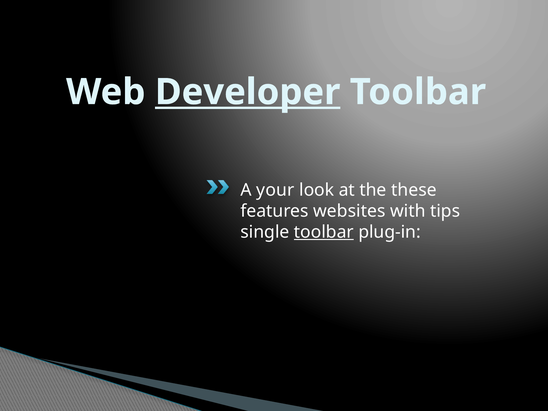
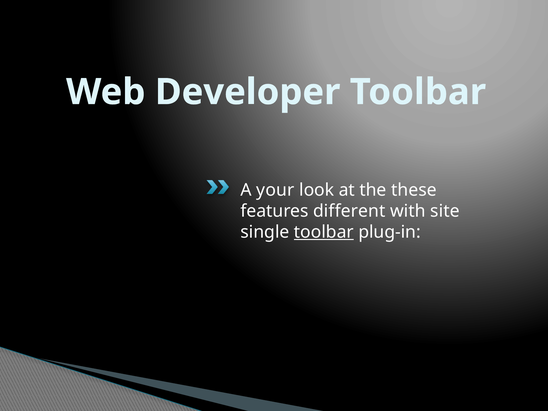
Developer underline: present -> none (248, 92)
websites: websites -> different (349, 211)
tips: tips -> site (445, 211)
